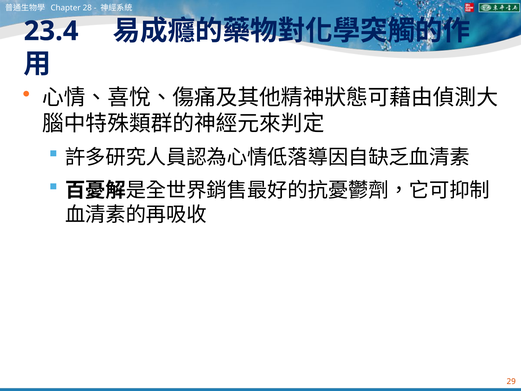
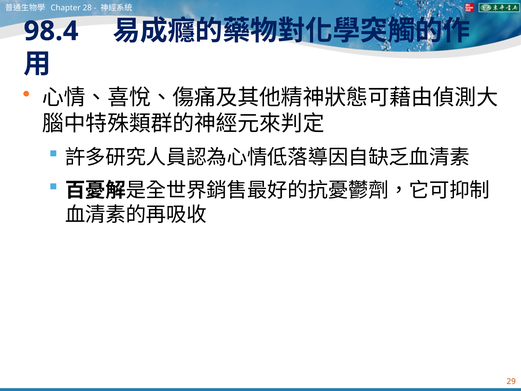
23.4: 23.4 -> 98.4 (51, 31)
